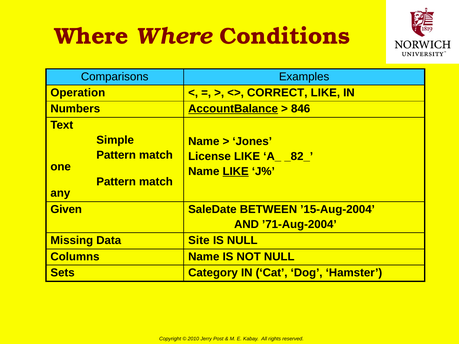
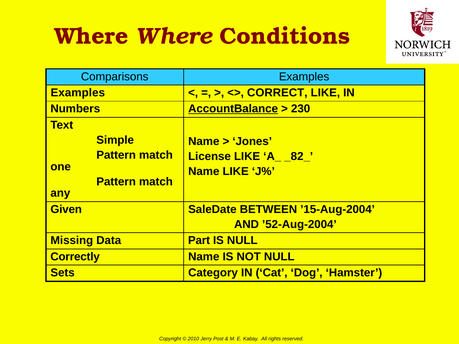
Operation: Operation -> Examples (78, 93)
846: 846 -> 230 (301, 109)
LIKE underline: present -> none (236, 171)
’71-Aug-2004: ’71-Aug-2004 -> ’52-Aug-2004 (299, 225)
Site: Site -> Part (199, 241)
Columns: Columns -> Correctly (75, 257)
